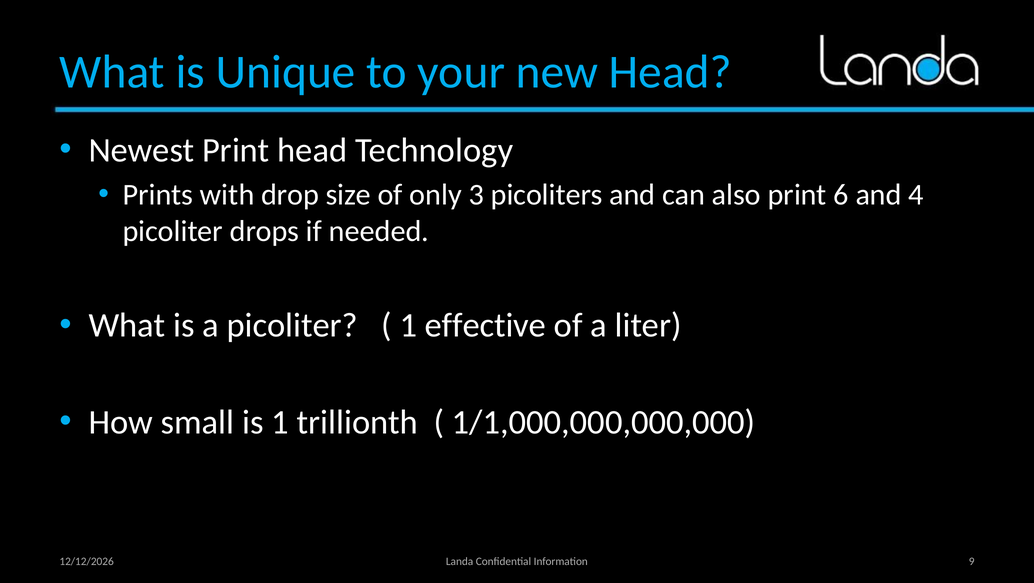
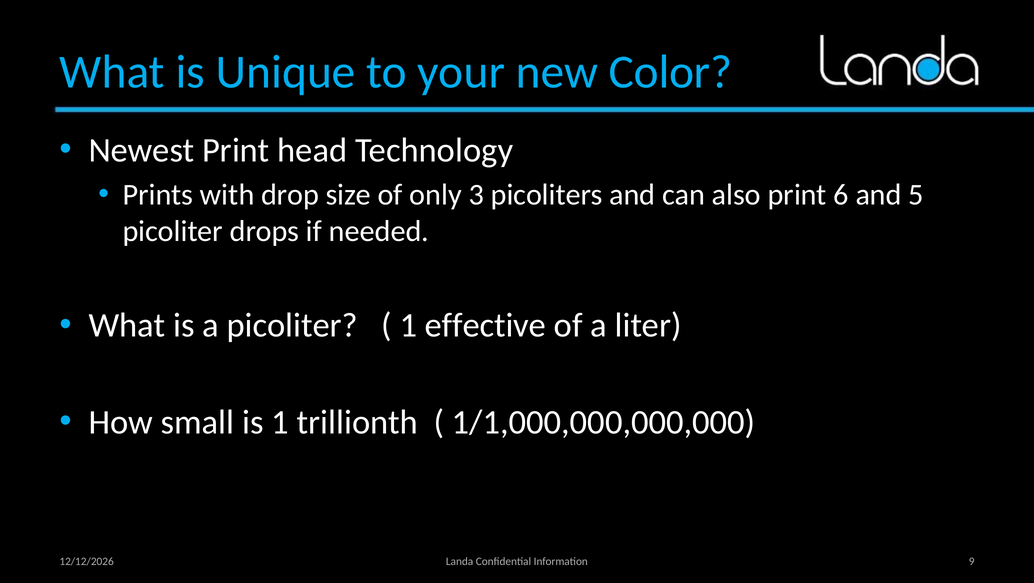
new Head: Head -> Color (670, 72)
4: 4 -> 5 (916, 195)
